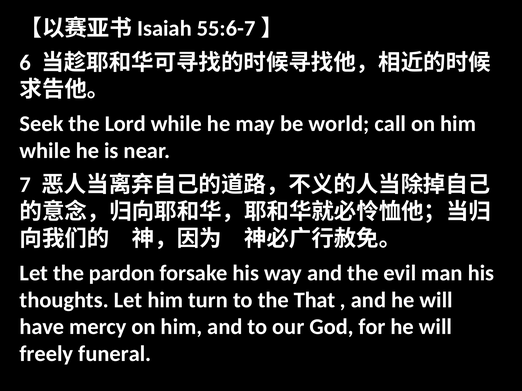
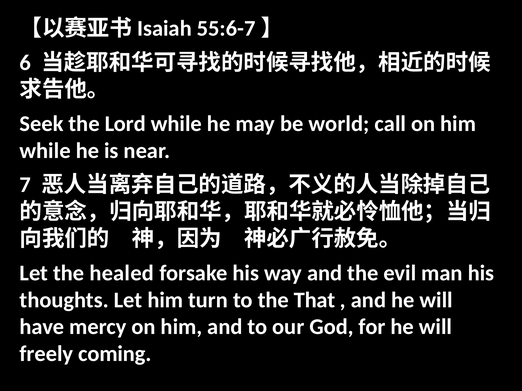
pardon: pardon -> healed (122, 273)
funeral: funeral -> coming (115, 354)
